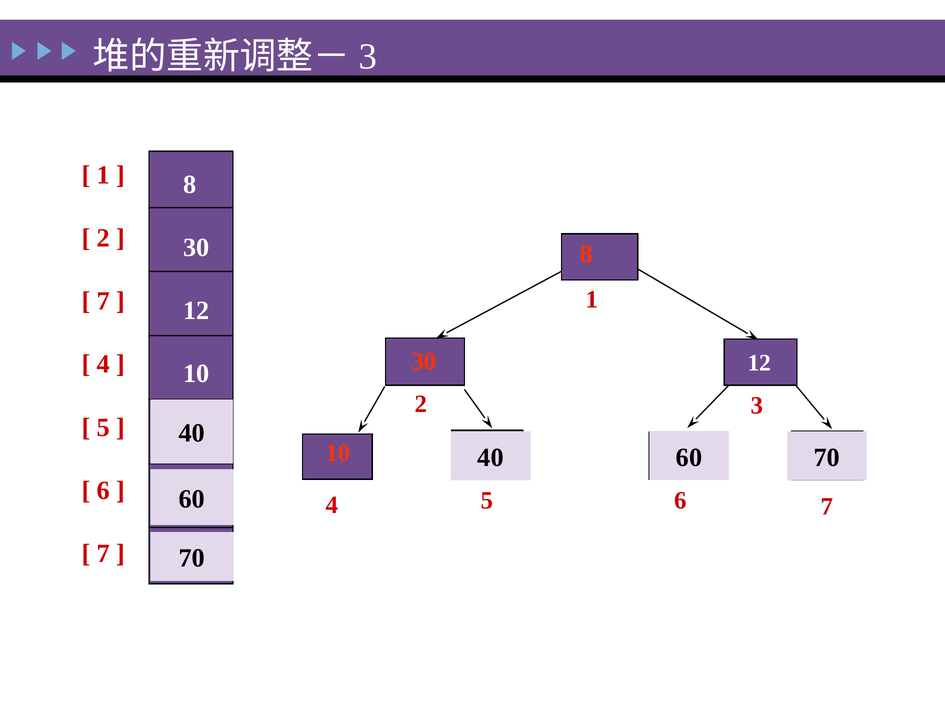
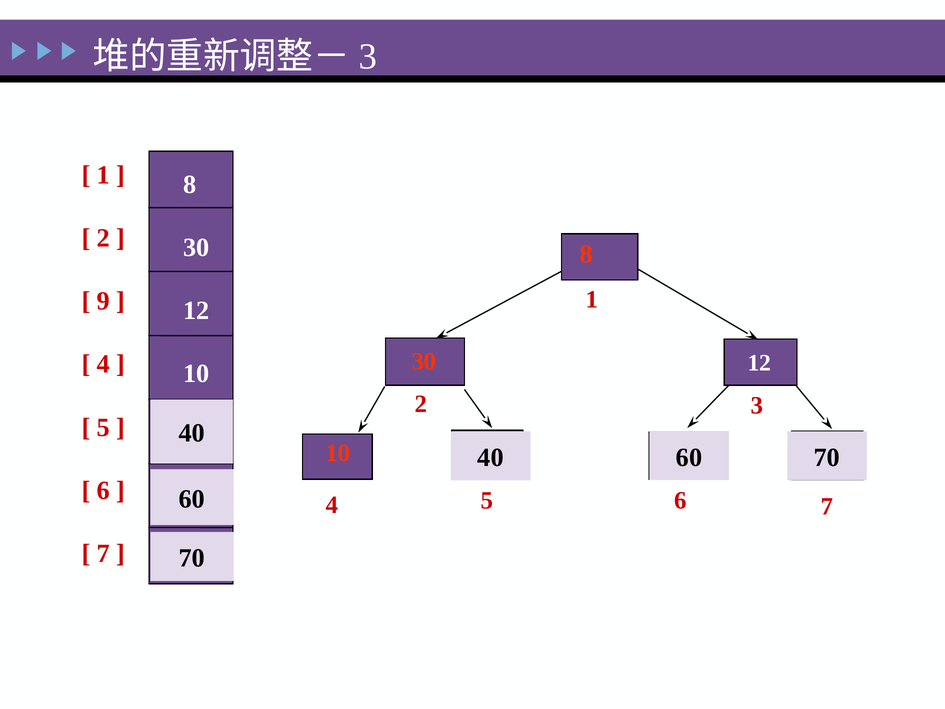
7: 7 -> 9 (103, 301)
